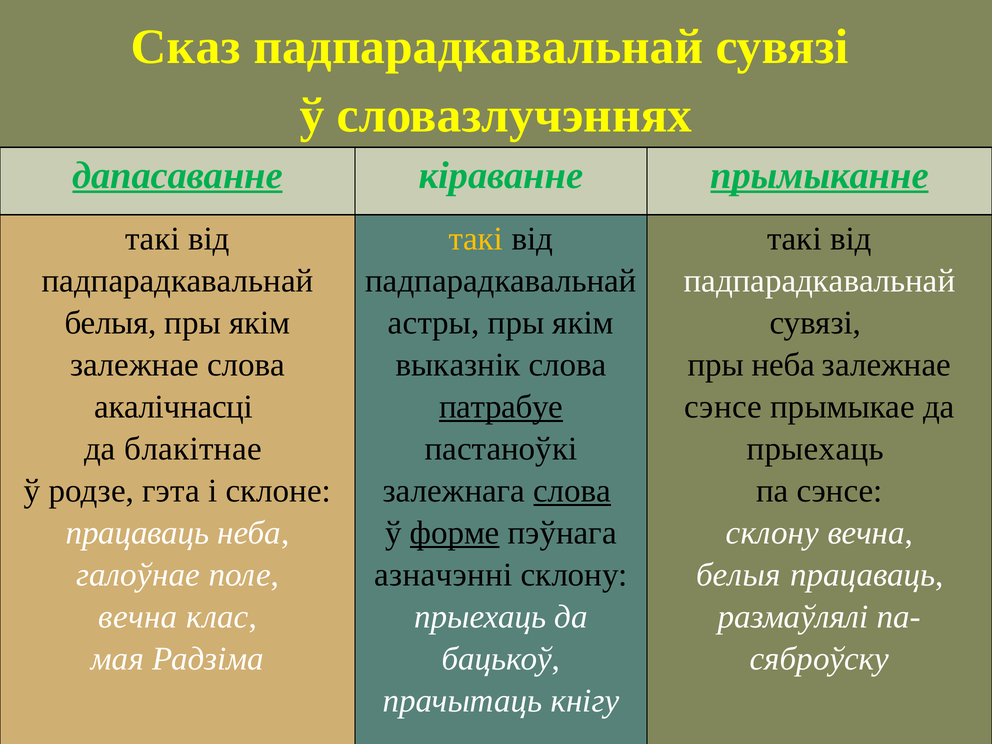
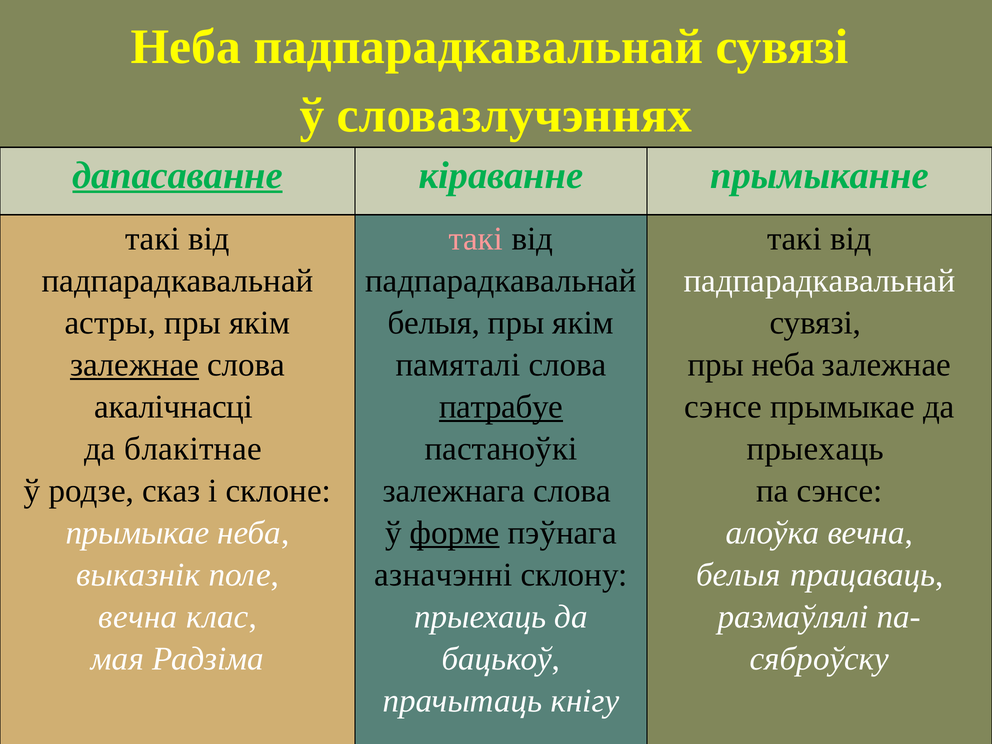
Сказ: Сказ -> Неба (186, 47)
прымыканне underline: present -> none (820, 175)
такі colour: yellow -> pink (476, 239)
белыя: белыя -> астры (110, 323)
астры: астры -> белыя (434, 323)
залежнае underline: none -> present (135, 365)
выказнік: выказнік -> памяталі (458, 365)
гэта: гэта -> сказ (171, 491)
слова underline: present -> none (572, 491)
працаваць: працаваць -> прымыкае (137, 533)
склону: склону -> алоўка (773, 533)
галоўнае: галоўнае -> выказнік (138, 575)
